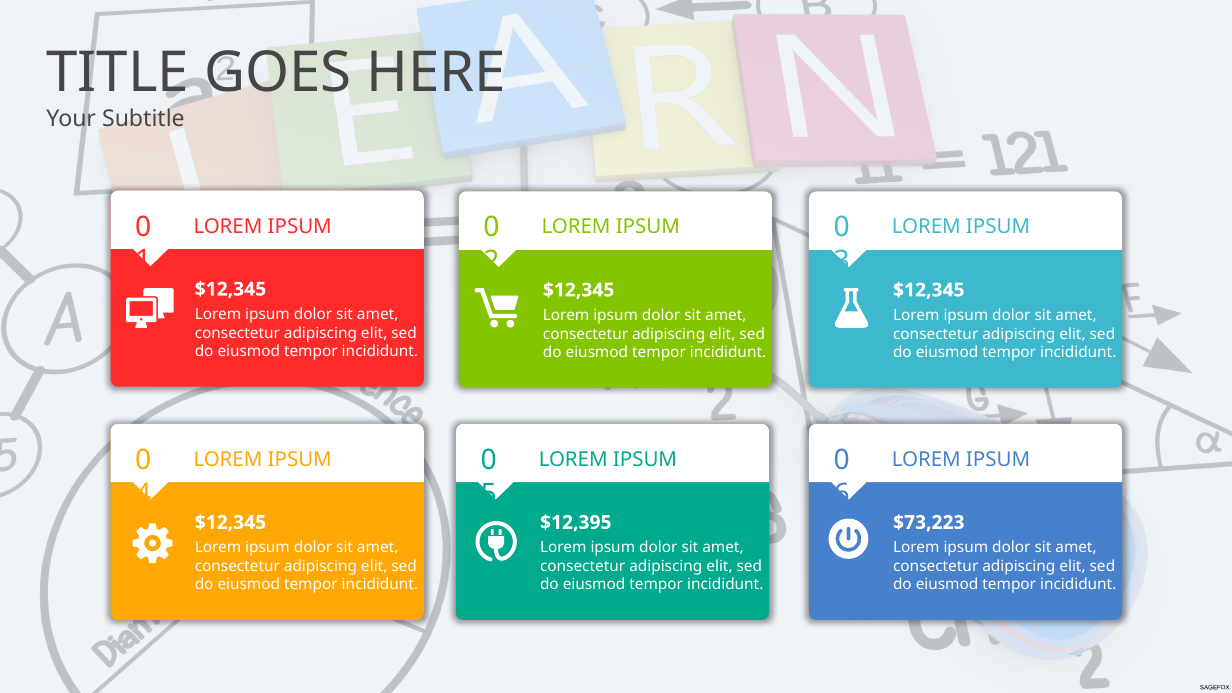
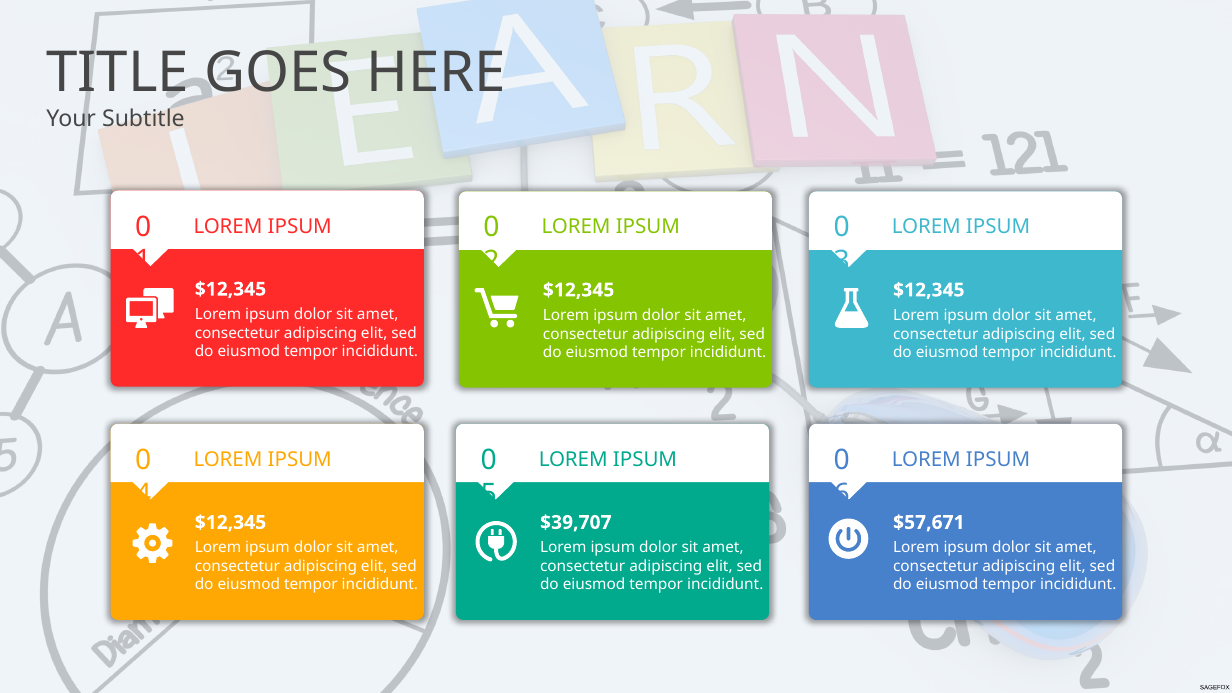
$12,395: $12,395 -> $39,707 (576, 523)
$73,223: $73,223 -> $57,671 (929, 523)
